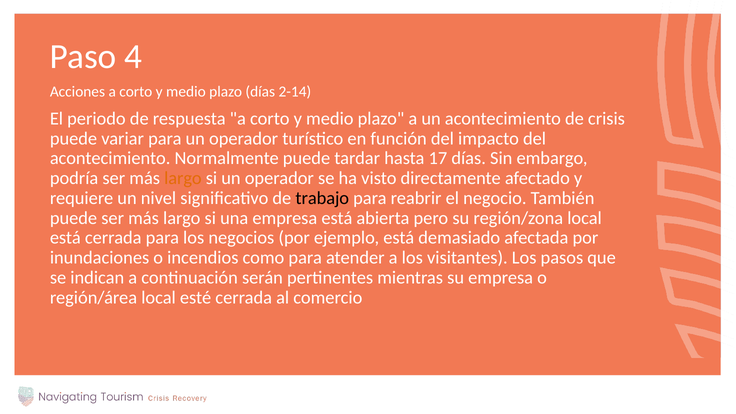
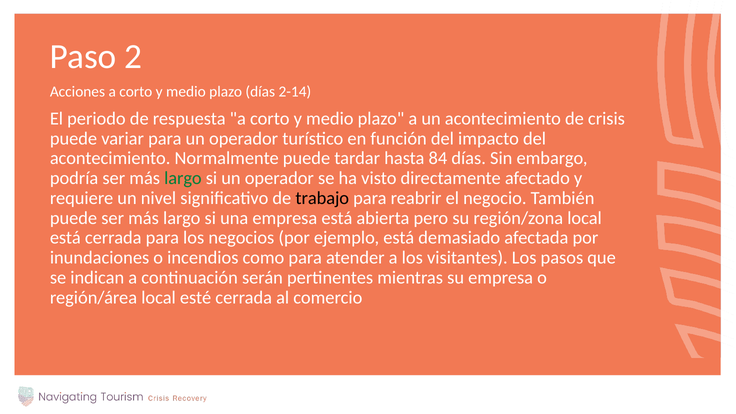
4: 4 -> 2 (133, 56)
17: 17 -> 84 (438, 158)
largo colour: orange -> green (183, 178)
